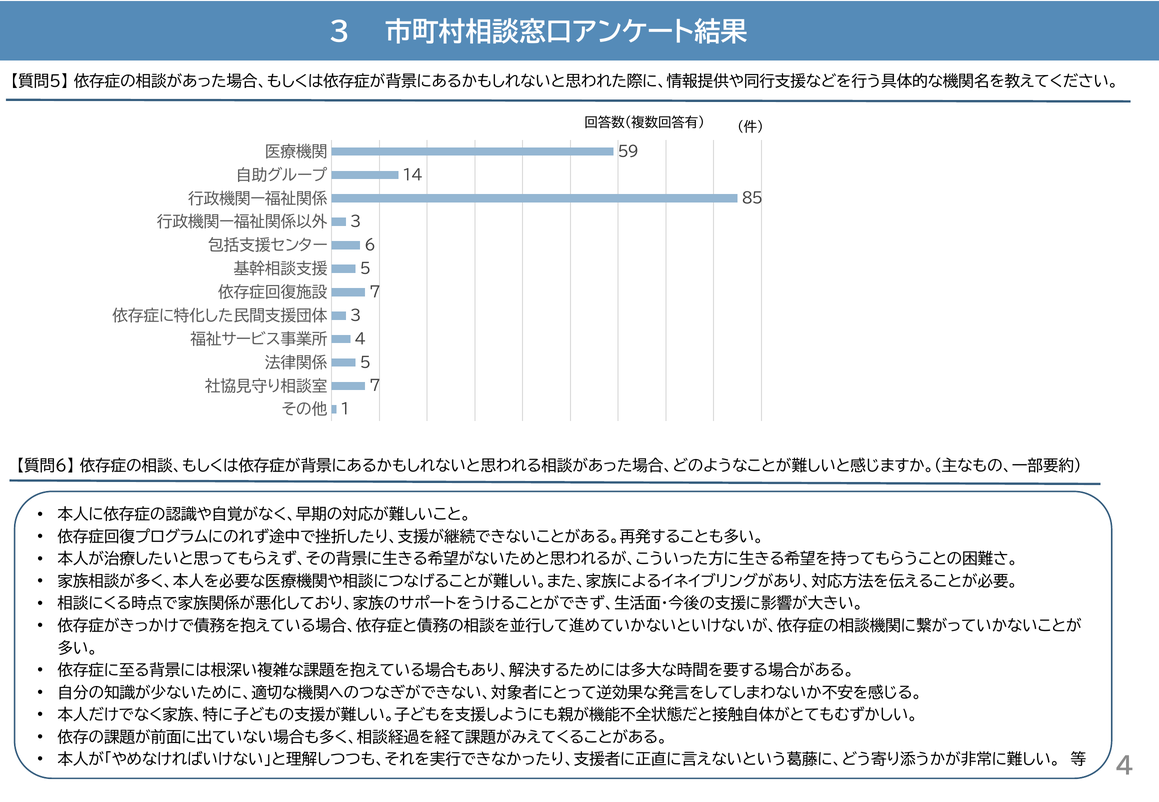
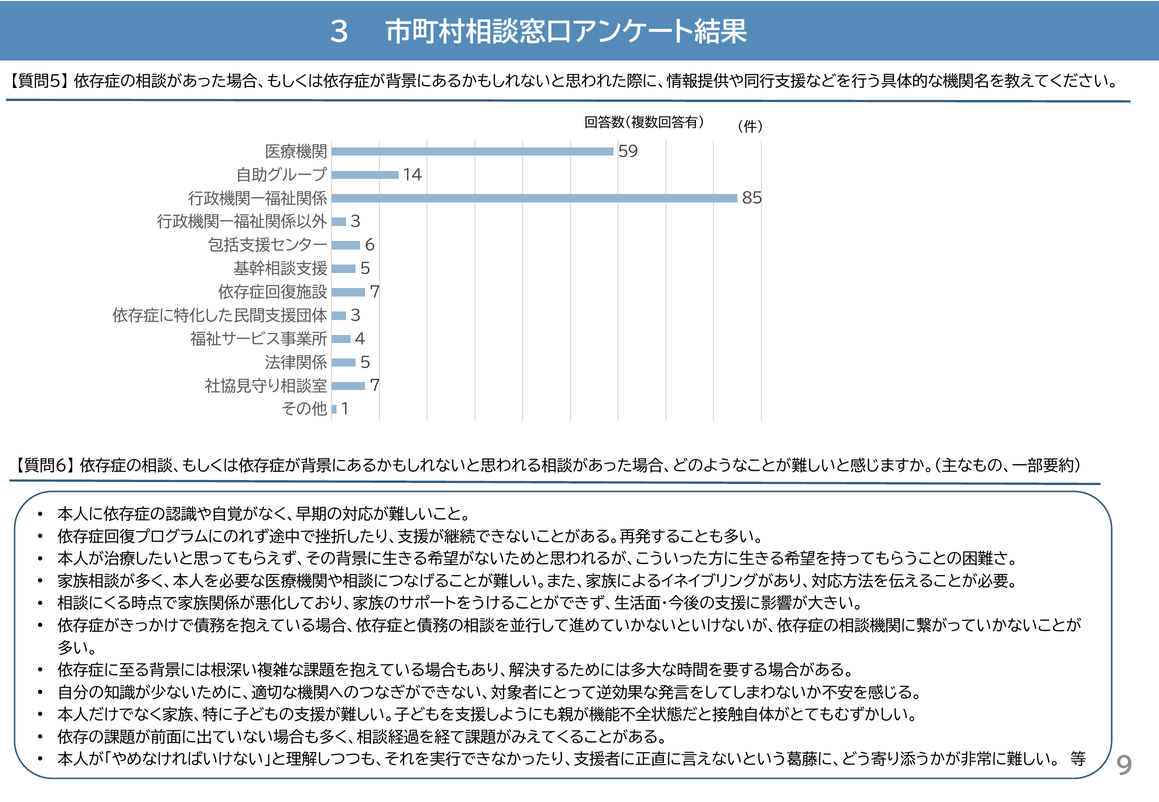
4: 4 -> 9 (1125, 767)
